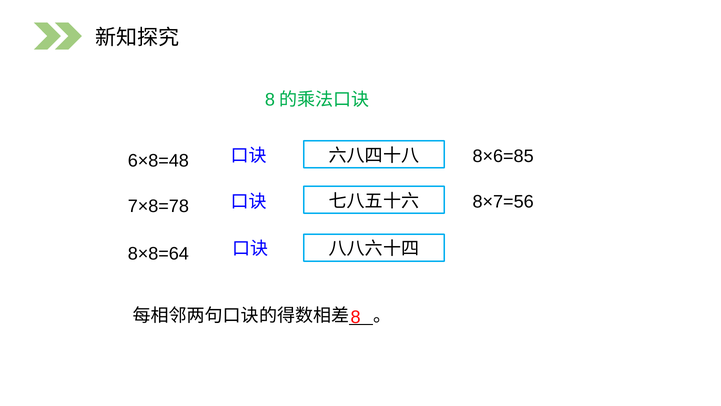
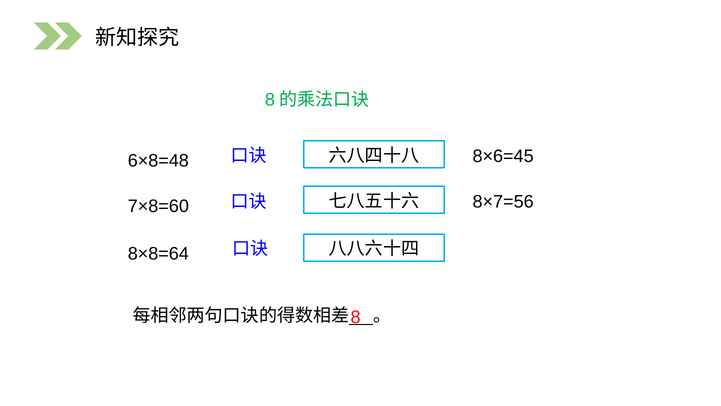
8×6=85: 8×6=85 -> 8×6=45 (503, 156)
7×8=78: 7×8=78 -> 7×8=60 (158, 206)
